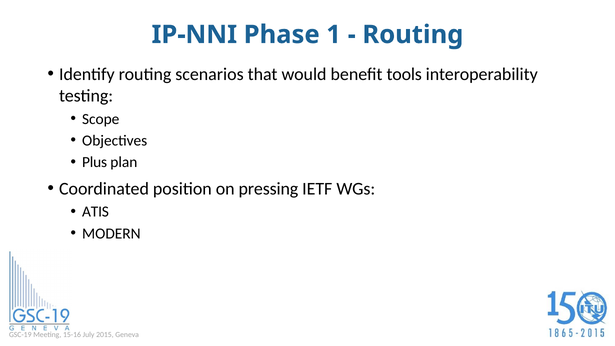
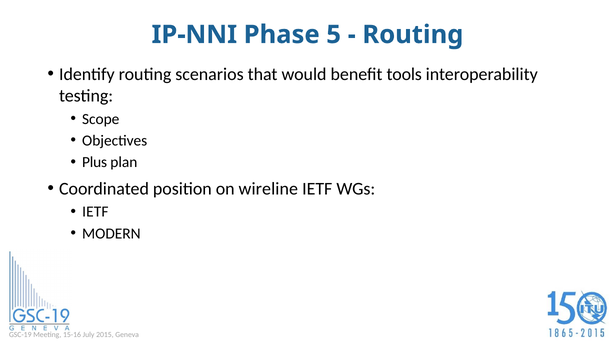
1: 1 -> 5 (334, 35)
pressing: pressing -> wireline (268, 189)
ATIS: ATIS -> IETF (95, 212)
